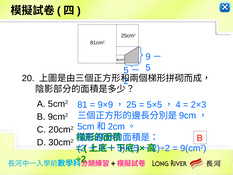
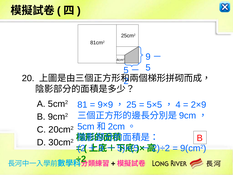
2×3: 2×3 -> 2×9 (199, 105)
